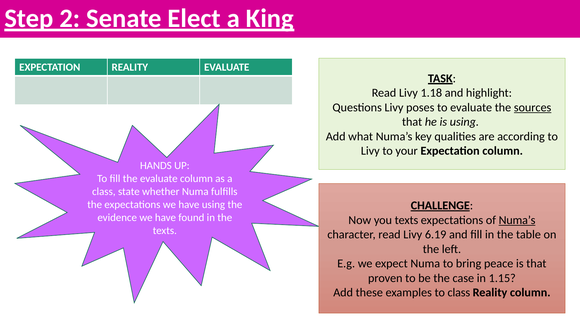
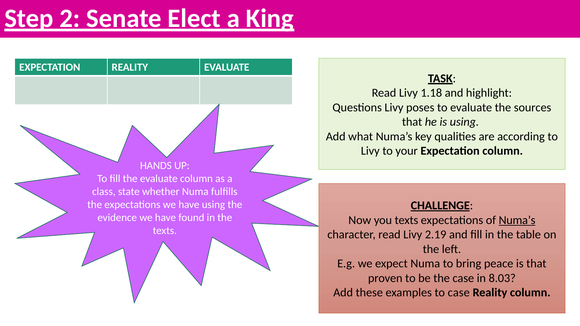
sources underline: present -> none (533, 108)
6.19: 6.19 -> 2.19 (436, 235)
1.15: 1.15 -> 8.03 (502, 278)
to class: class -> case (459, 293)
